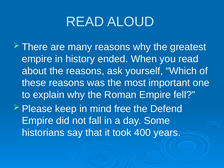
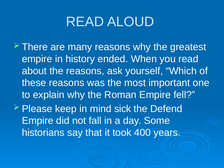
free: free -> sick (123, 109)
